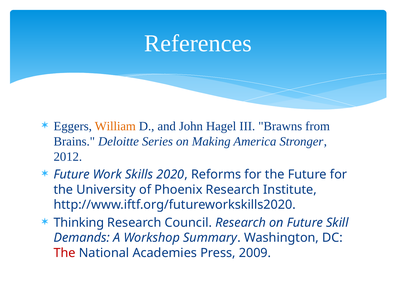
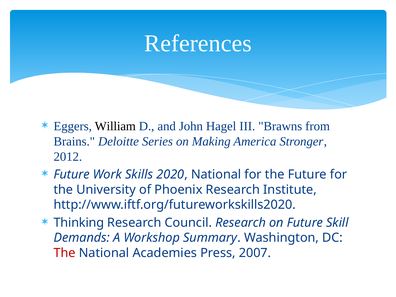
William colour: orange -> black (115, 126)
2020 Reforms: Reforms -> National (216, 174)
2009: 2009 -> 2007 (255, 253)
